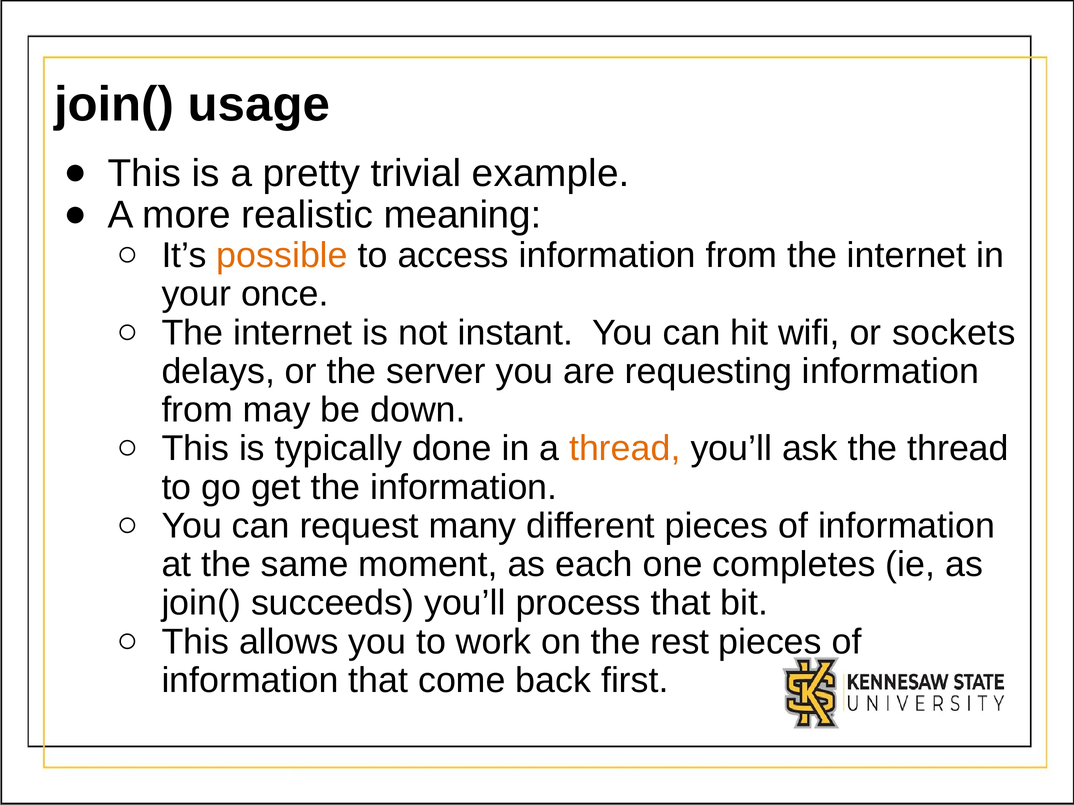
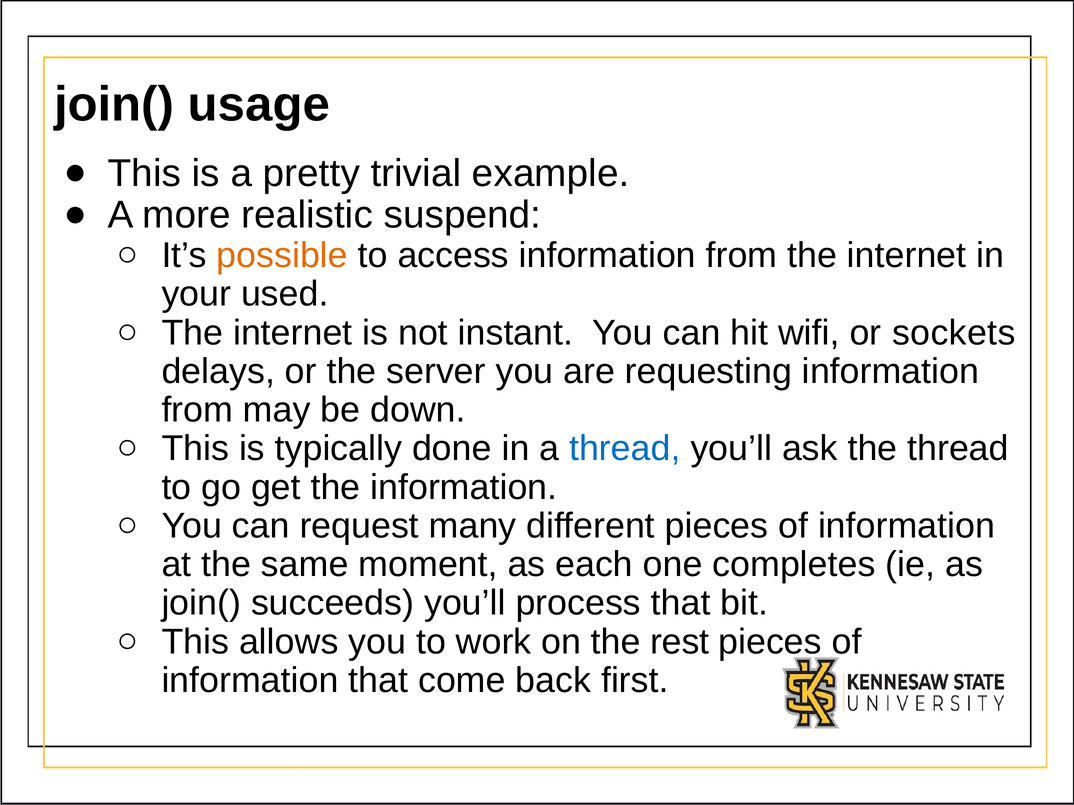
meaning: meaning -> suspend (462, 215)
once: once -> used (285, 294)
thread colour: orange -> blue (625, 449)
